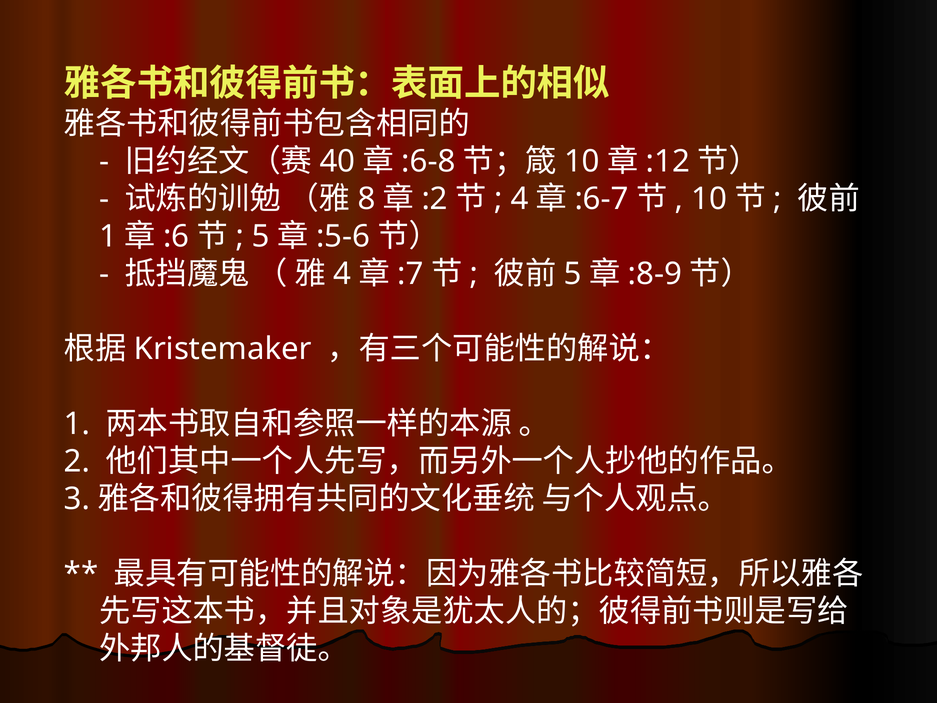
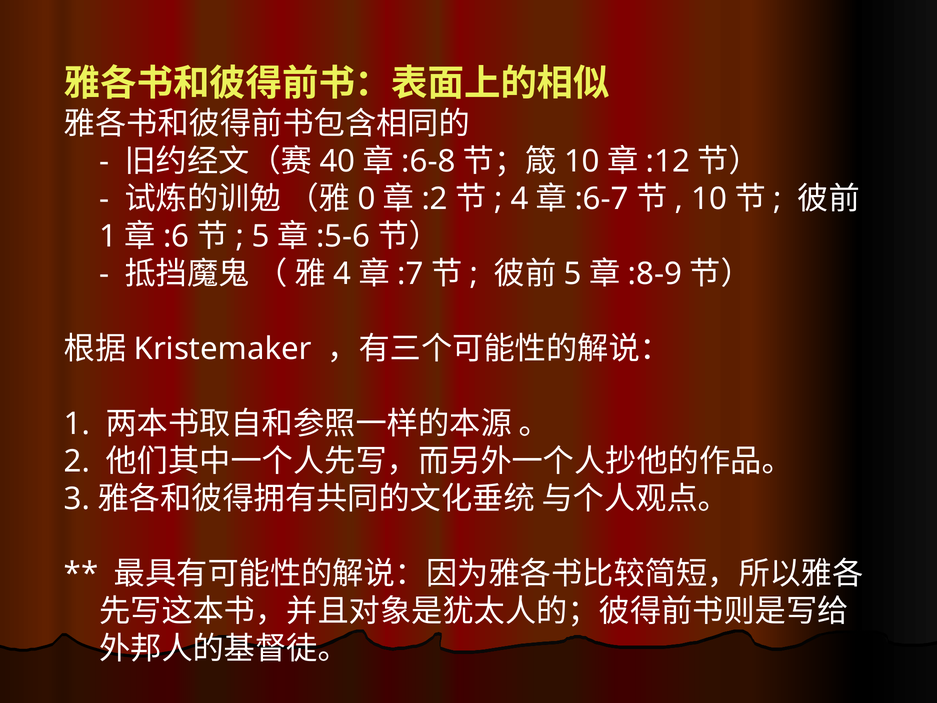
8: 8 -> 0 (367, 199)
